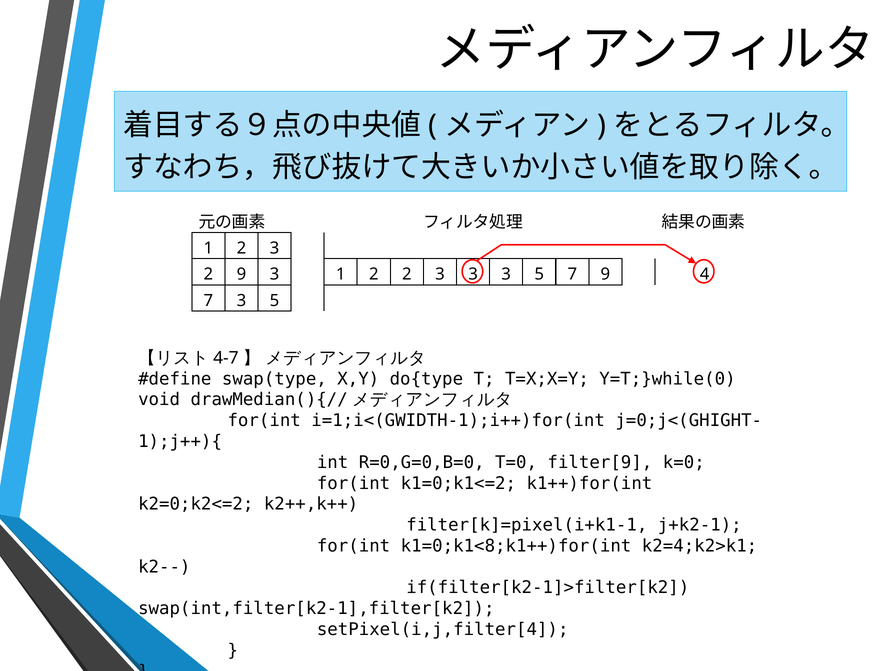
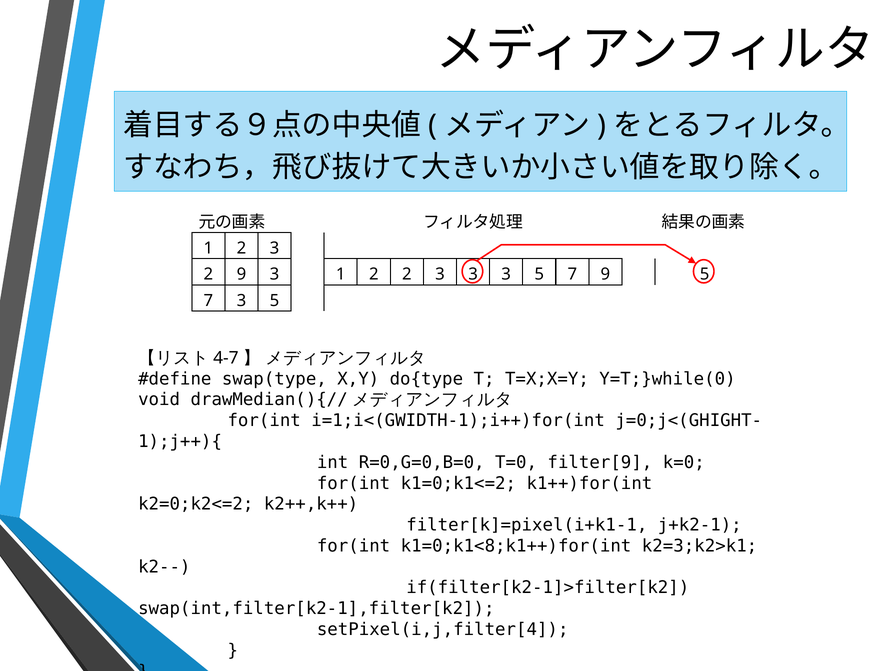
9 4: 4 -> 5 (705, 274)
k2=4;k2>k1: k2=4;k2>k1 -> k2=3;k2>k1 (700, 546)
